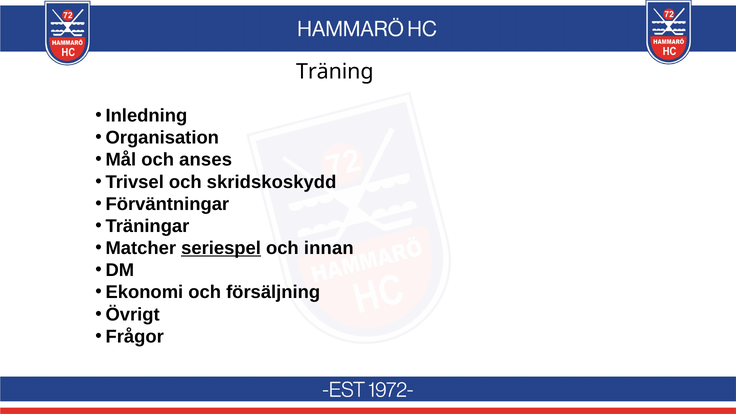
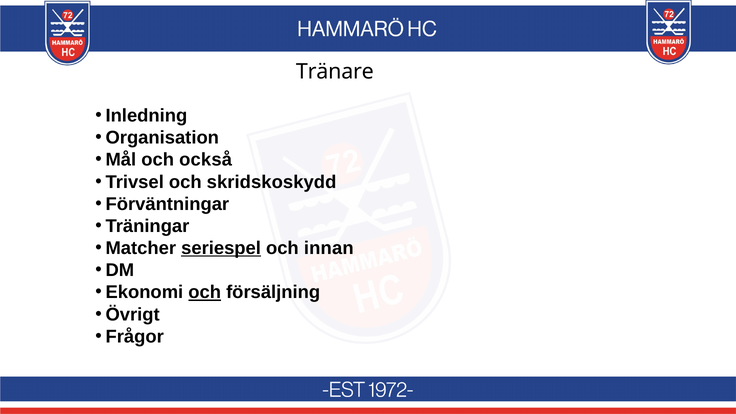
Träning: Träning -> Tränare (335, 72)
anses: anses -> också (206, 160)
och underline: none -> present (205, 292)
